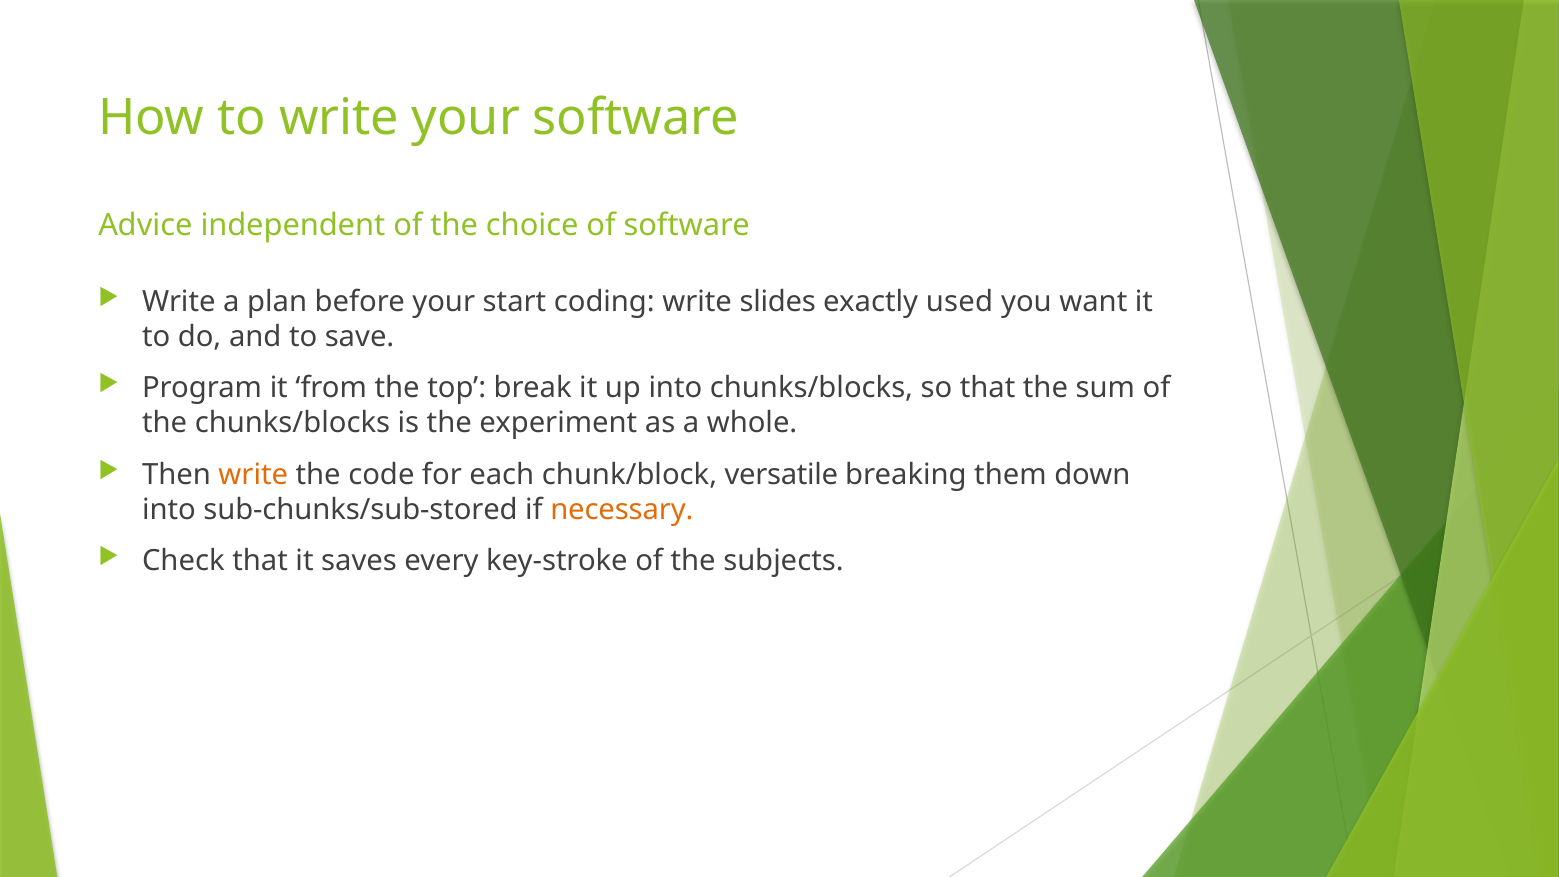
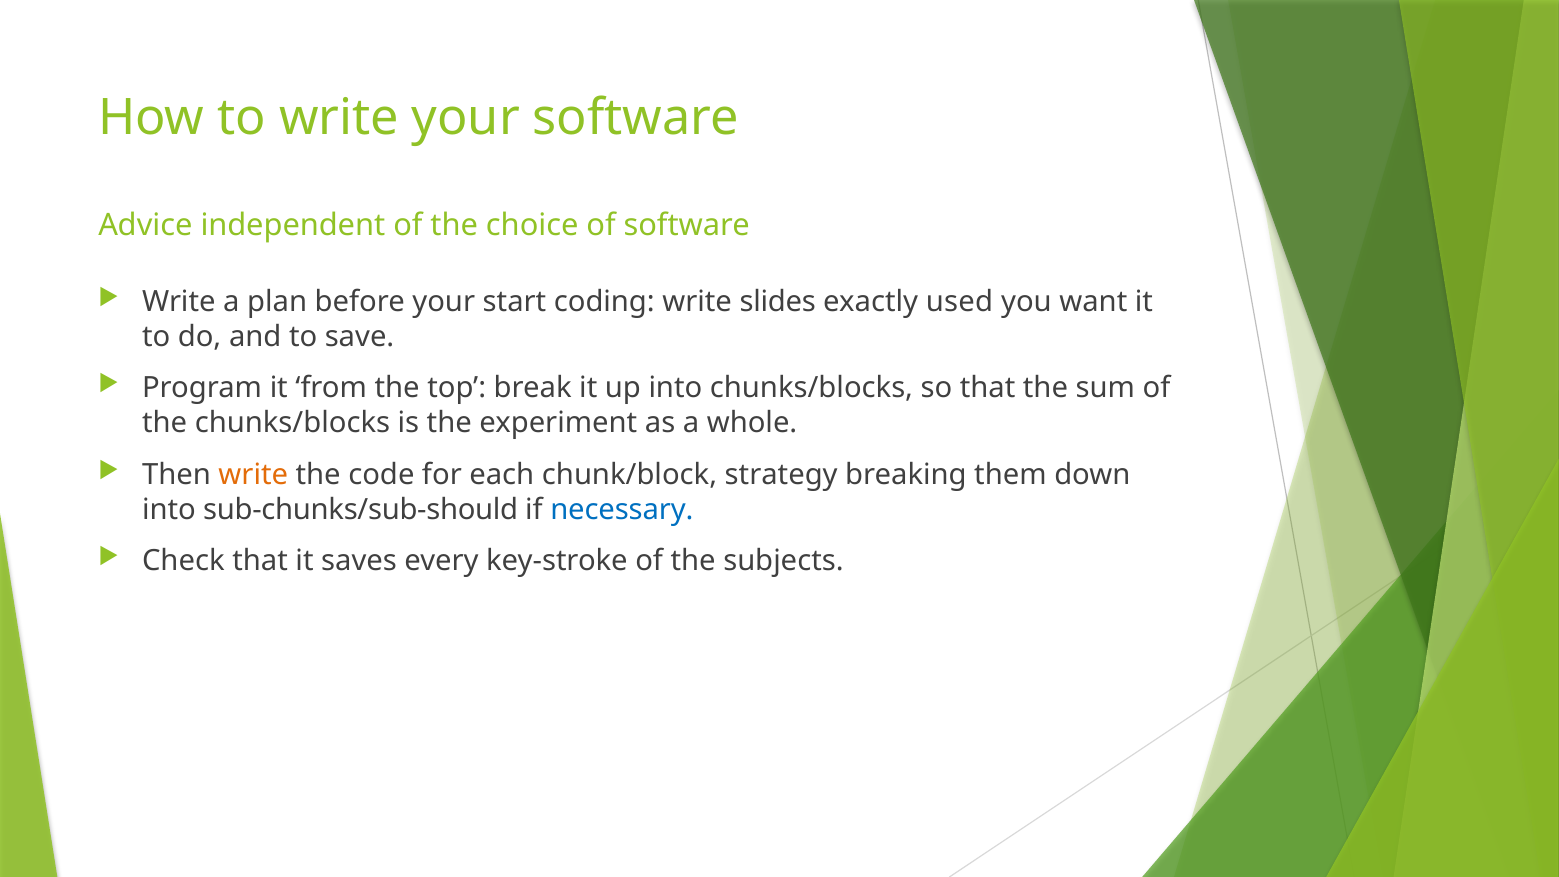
versatile: versatile -> strategy (781, 475)
sub-chunks/sub-stored: sub-chunks/sub-stored -> sub-chunks/sub-should (361, 510)
necessary colour: orange -> blue (622, 510)
